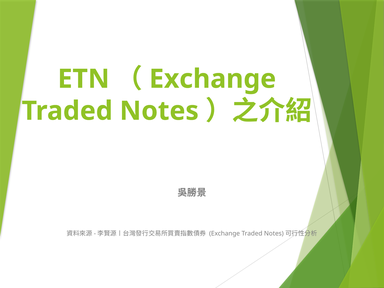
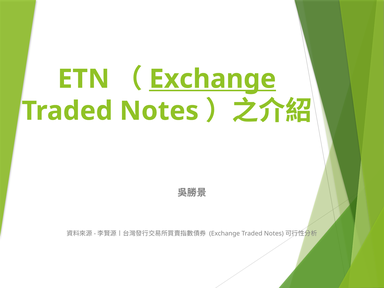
Exchange underline: none -> present (213, 79)
